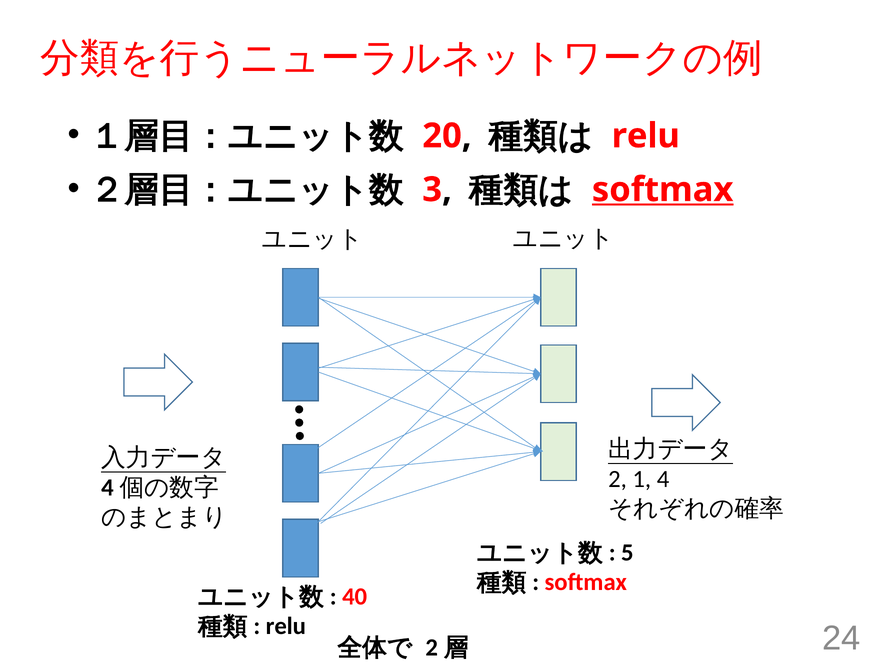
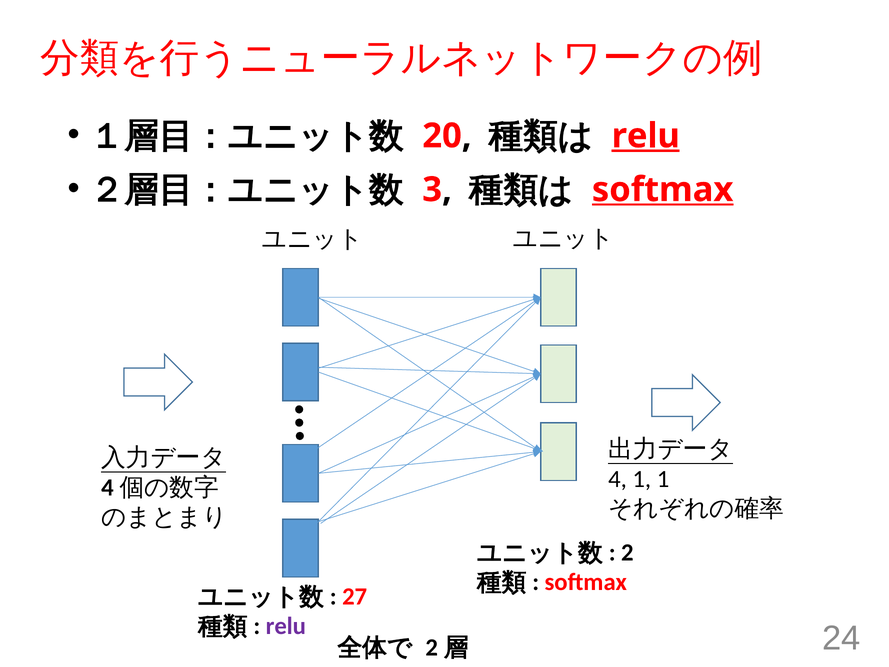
relu underline: none -> present (646, 136)
2: 2 -> 4 (618, 479)
1 4: 4 -> 1 (663, 479)
5: 5 -> 2 (627, 552)
40: 40 -> 27 (355, 596)
relu colour: black -> purple (286, 626)
